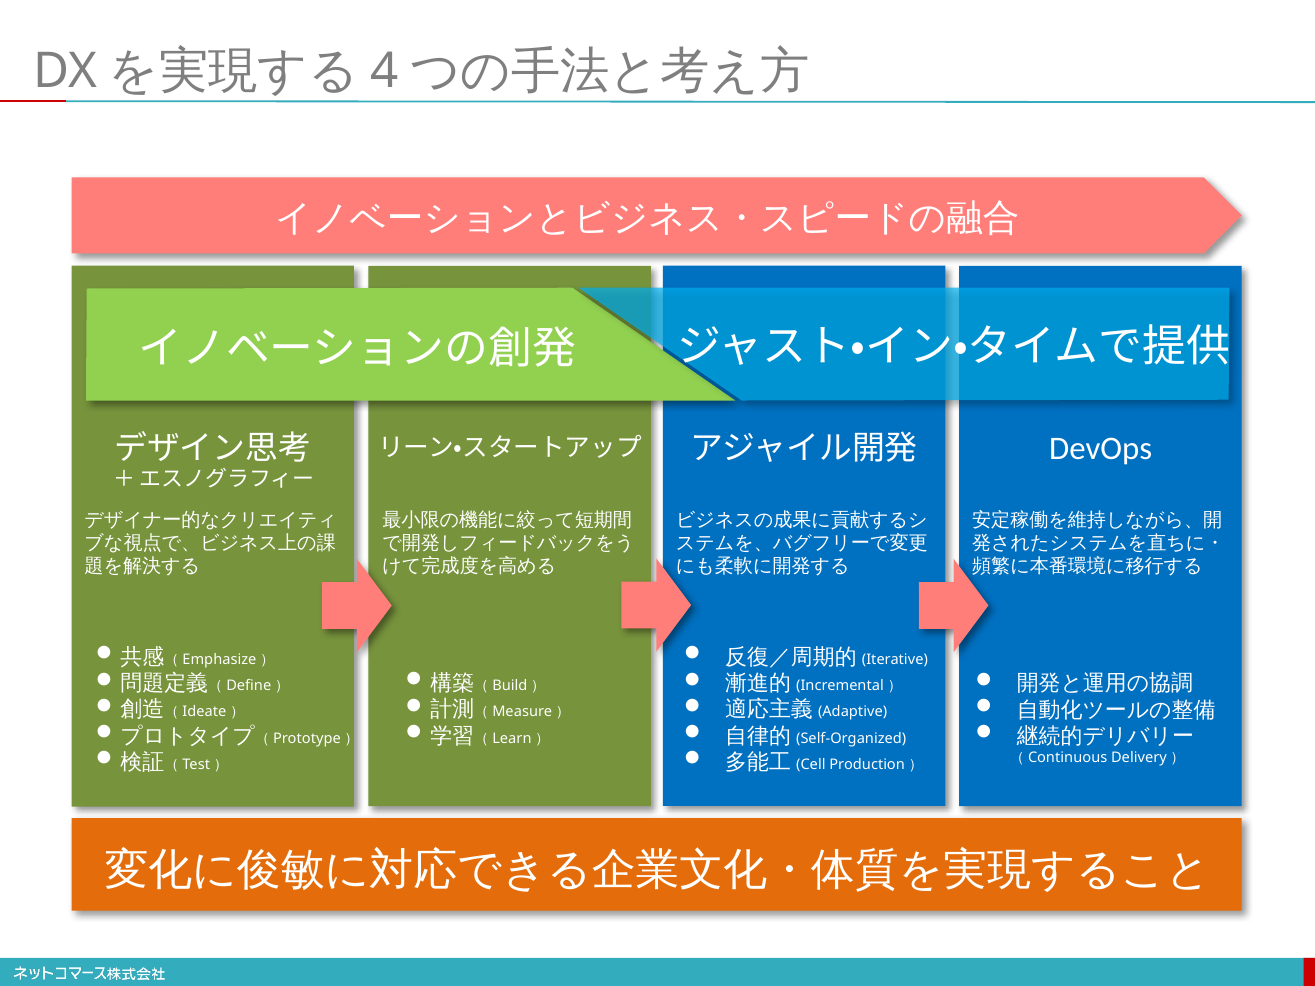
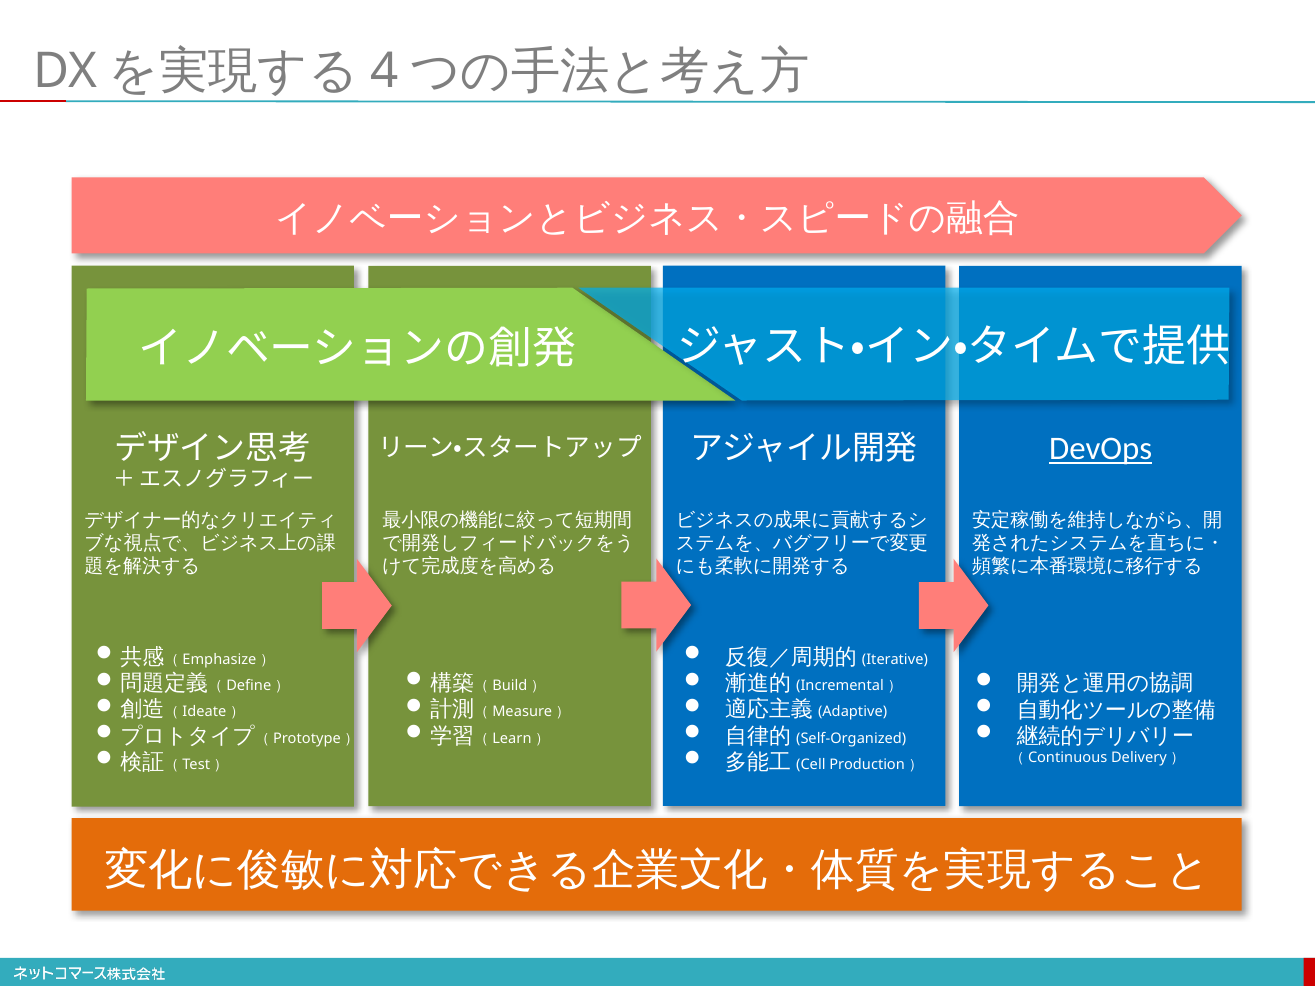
DevOps underline: none -> present (1101, 449)
